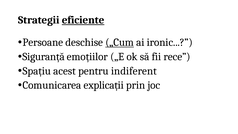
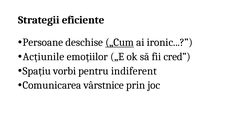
eficiente underline: present -> none (83, 20)
Siguranță: Siguranță -> Acțiunile (43, 57)
rece: rece -> cred (177, 57)
acest: acest -> vorbi (65, 71)
explicații: explicații -> vârstnice (104, 85)
